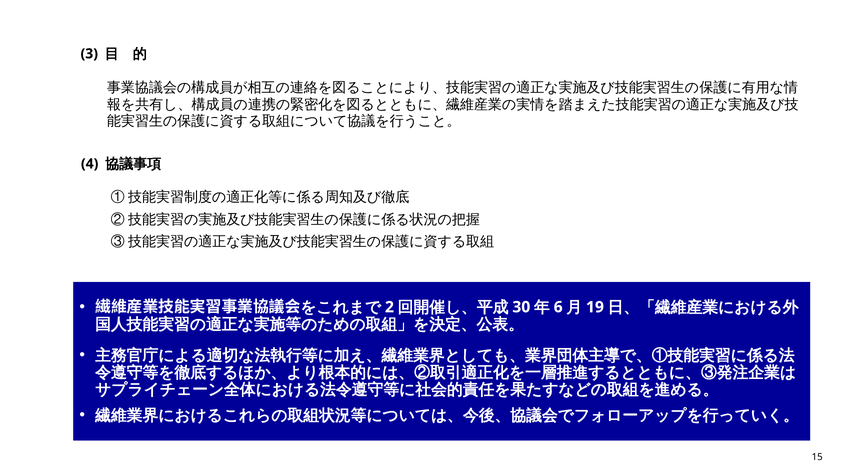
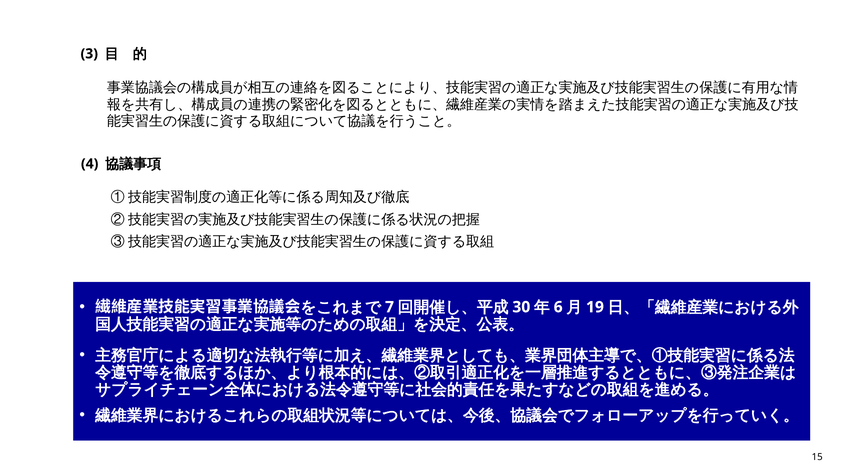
2: 2 -> 7 (390, 307)
